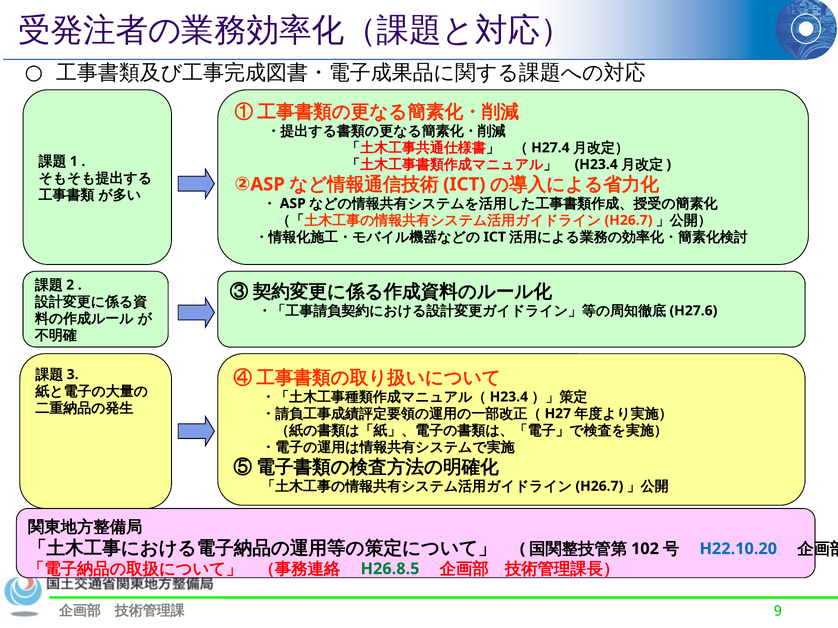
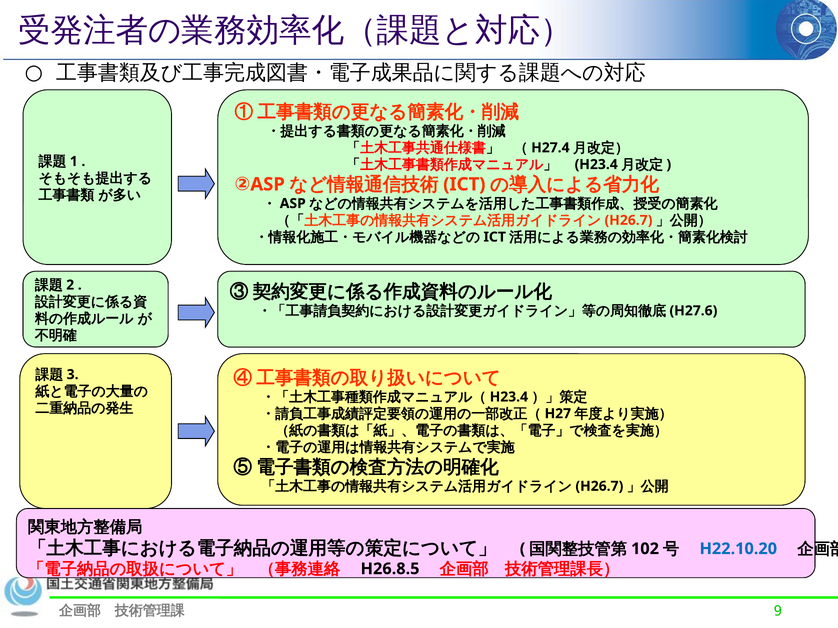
H26.8.5 colour: green -> black (390, 569)
